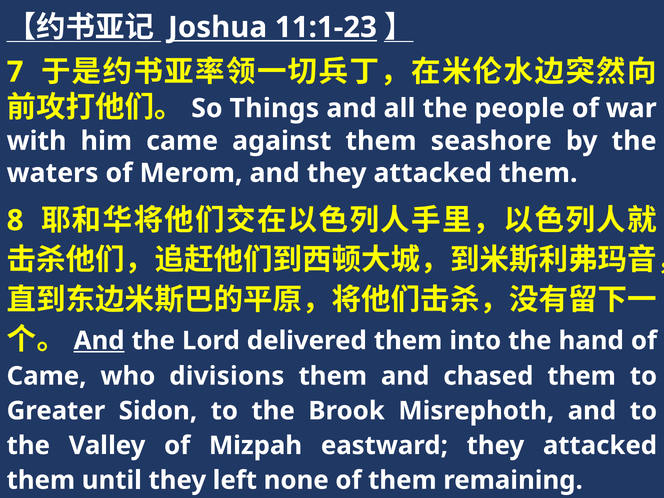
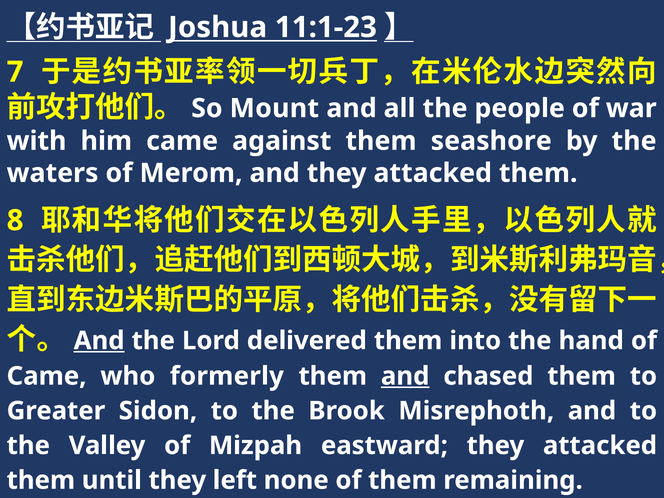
Things: Things -> Mount (274, 108)
divisions: divisions -> formerly (227, 376)
and underline: none -> present (405, 376)
